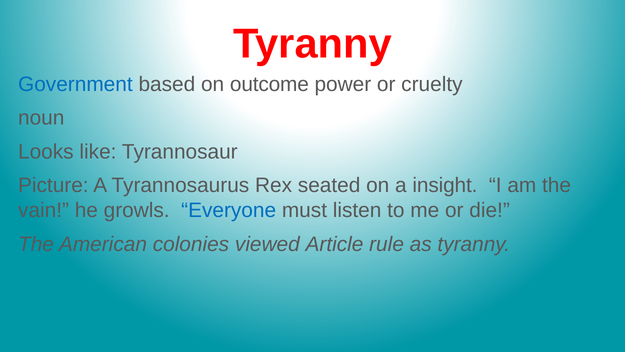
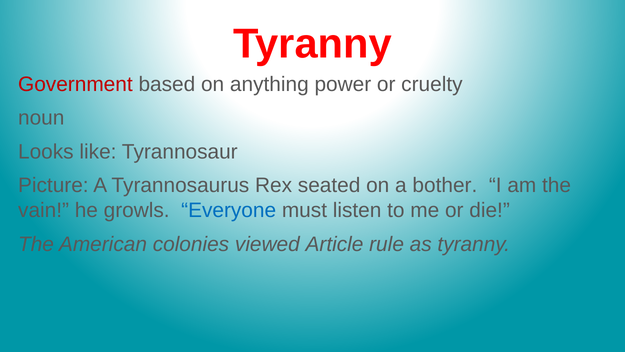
Government colour: blue -> red (75, 84)
outcome: outcome -> anything (269, 84)
insight: insight -> bother (445, 185)
